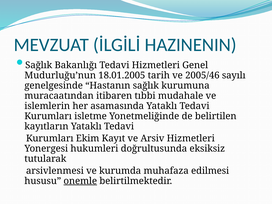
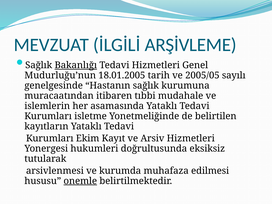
HAZINENIN: HAZINENIN -> ARŞİVLEME (191, 45)
Bakanlığı underline: none -> present (76, 65)
2005/46: 2005/46 -> 2005/05 (202, 75)
